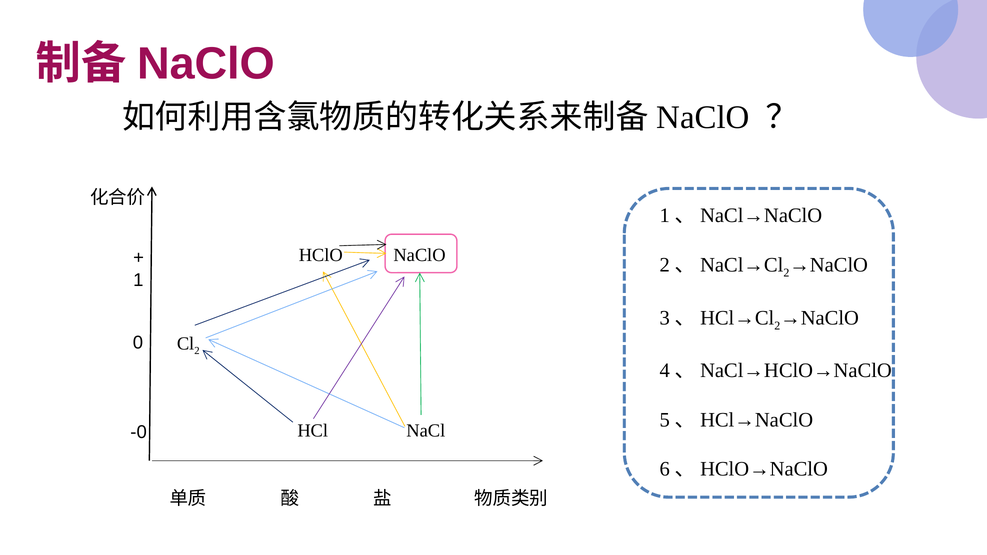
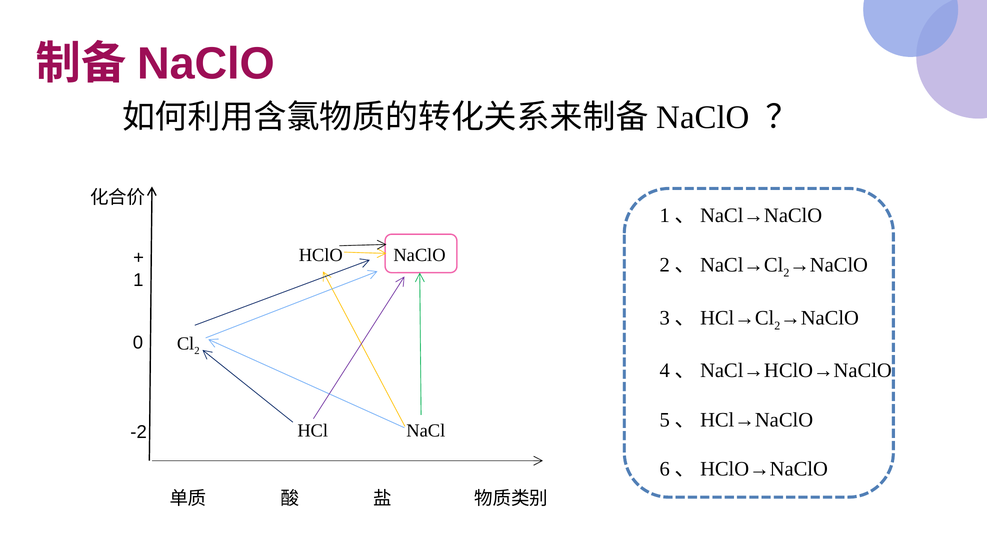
-0: -0 -> -2 (139, 432)
